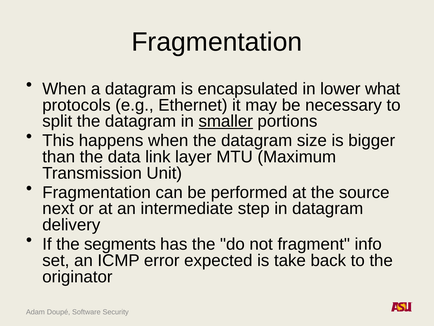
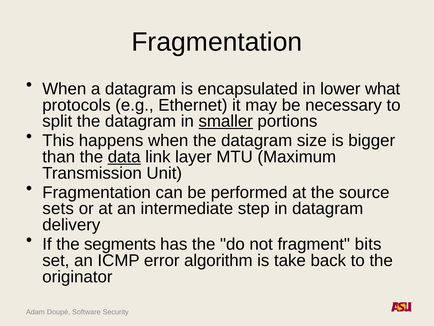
data underline: none -> present (124, 157)
next: next -> sets (58, 208)
info: info -> bits (368, 244)
expected: expected -> algorithm (218, 260)
